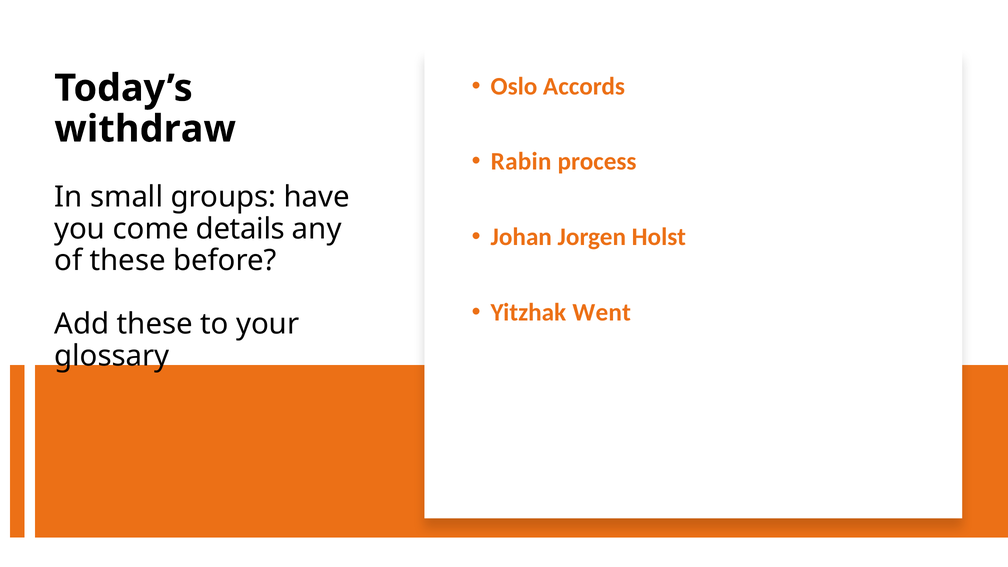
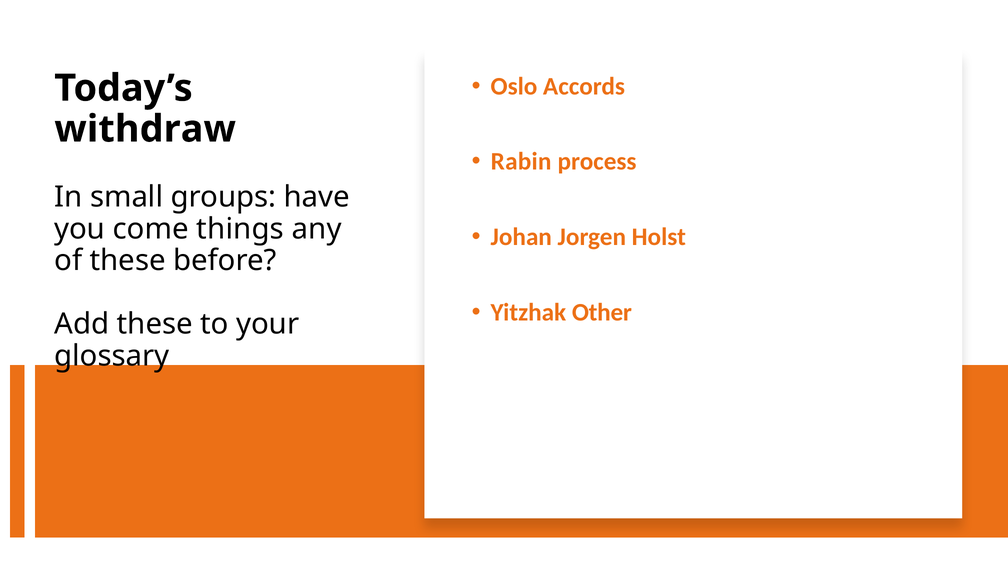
details: details -> things (240, 229)
Went: Went -> Other (602, 312)
